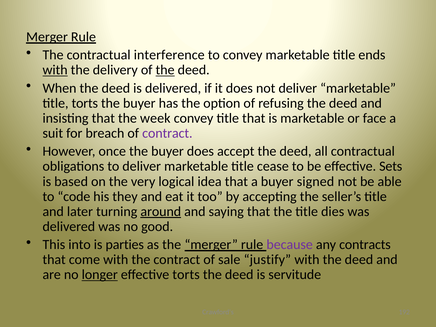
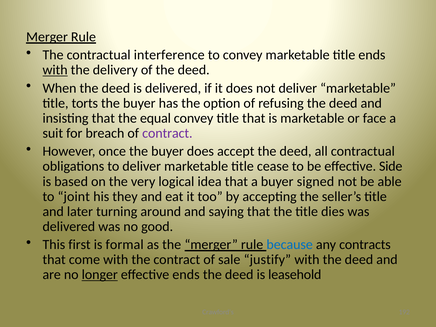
the underline: present -> none (165, 70)
week: week -> equal (155, 118)
Sets: Sets -> Side (391, 166)
code: code -> joint (74, 196)
around underline: present -> none (161, 212)
into: into -> first (80, 245)
parties: parties -> formal (125, 245)
because colour: purple -> blue (290, 245)
effective torts: torts -> ends (186, 275)
servitude: servitude -> leasehold (295, 275)
